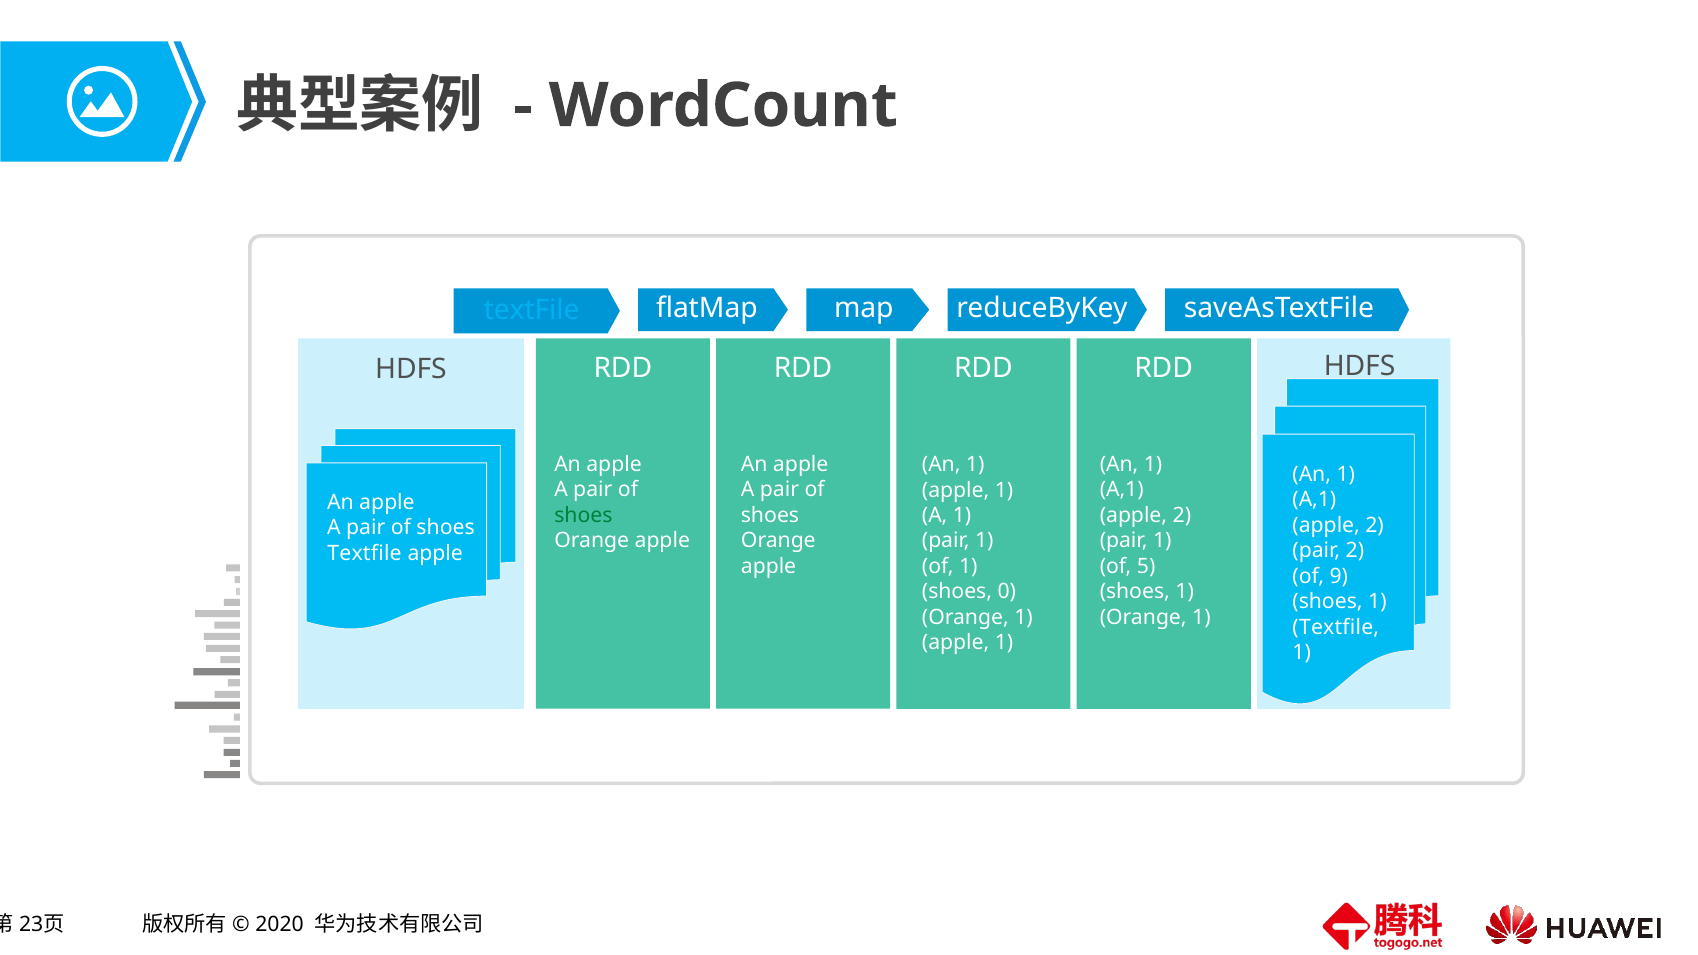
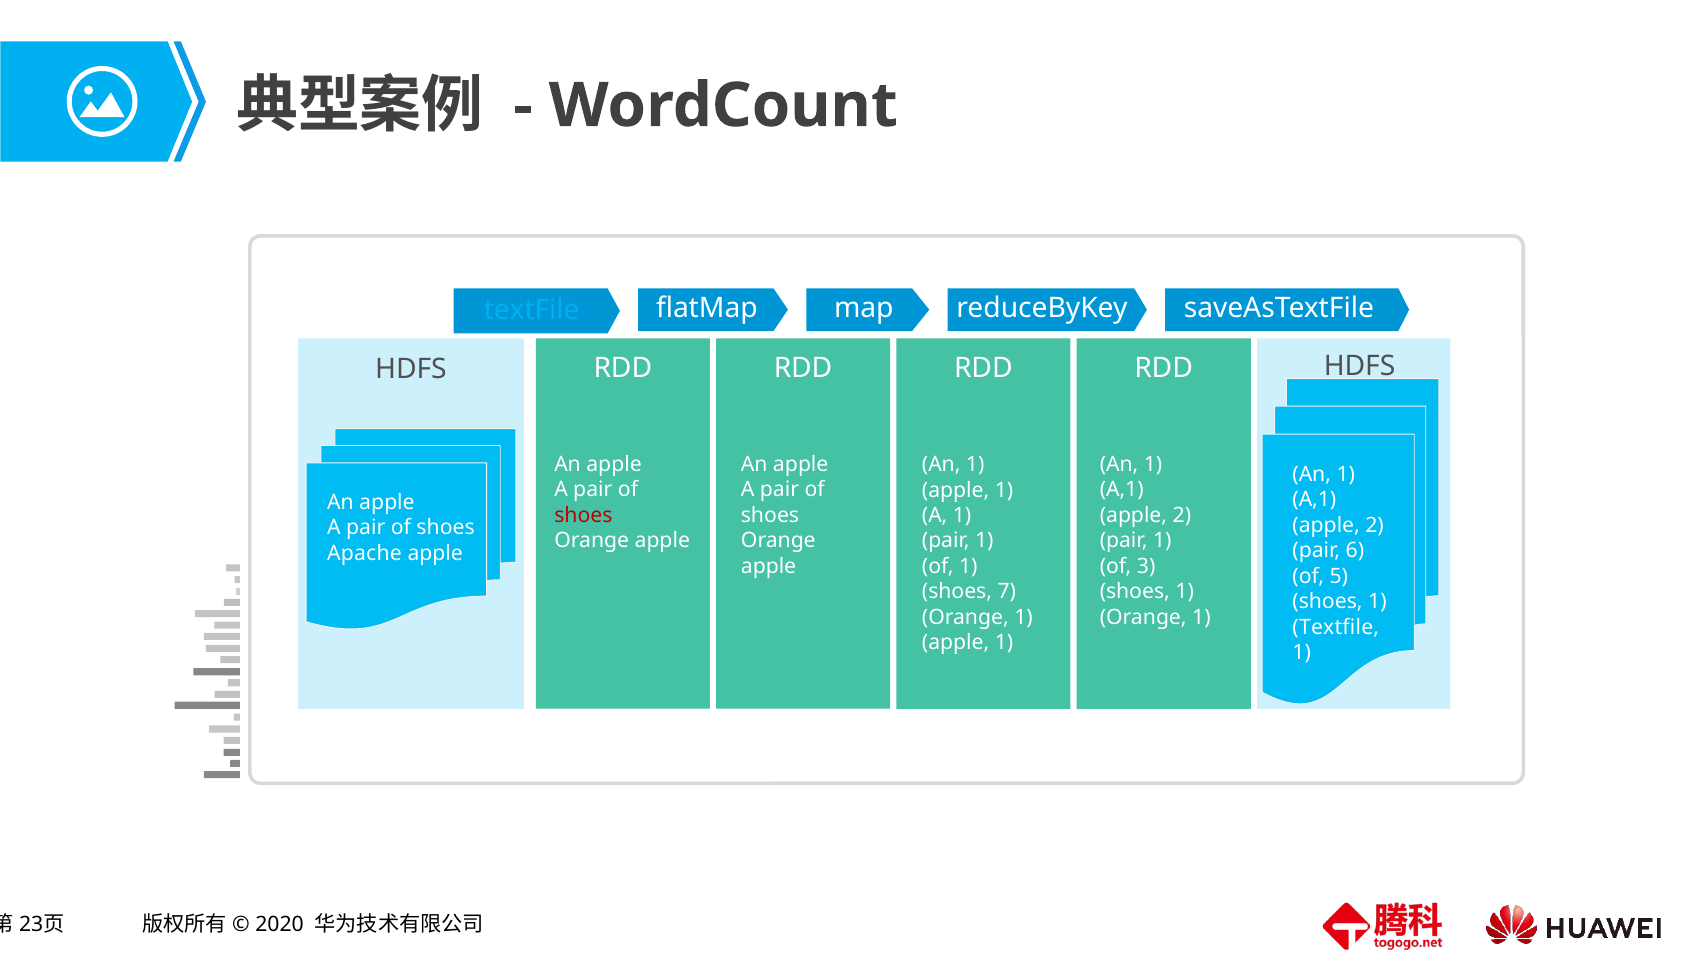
shoes colour: green -> red (583, 515)
pair 2: 2 -> 6 (1355, 551)
Textfile: Textfile -> Apache (365, 553)
5: 5 -> 3 (1146, 566)
9: 9 -> 5 (1339, 576)
0: 0 -> 7 (1007, 592)
